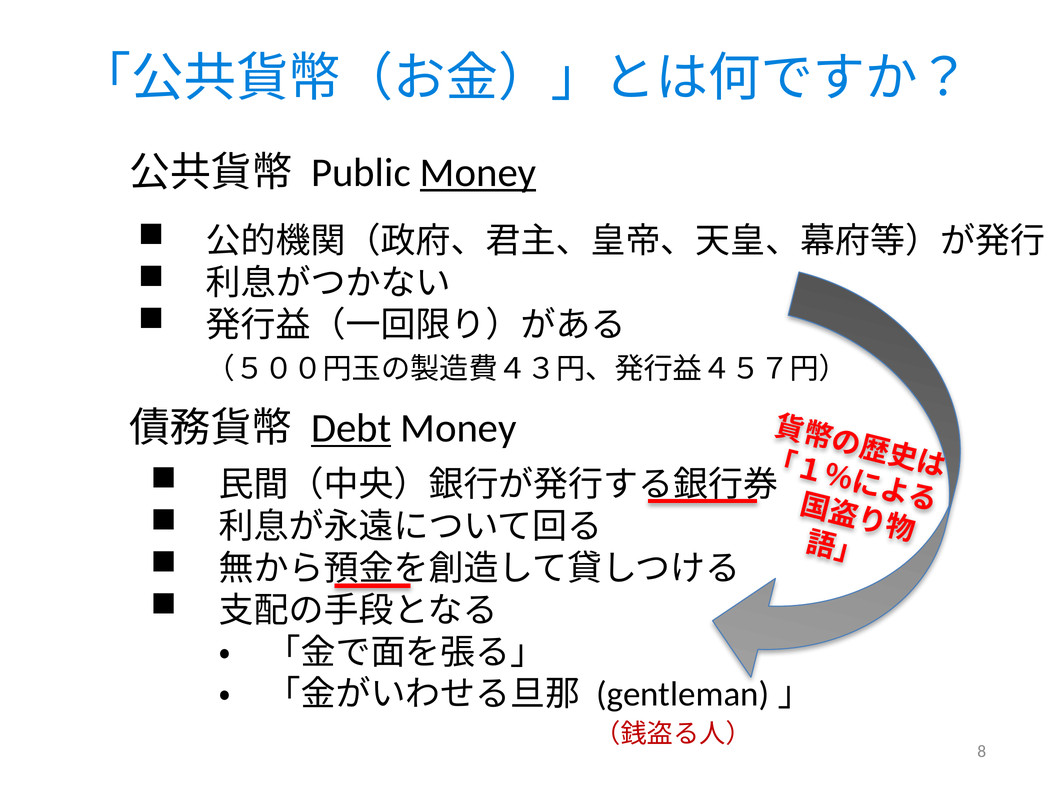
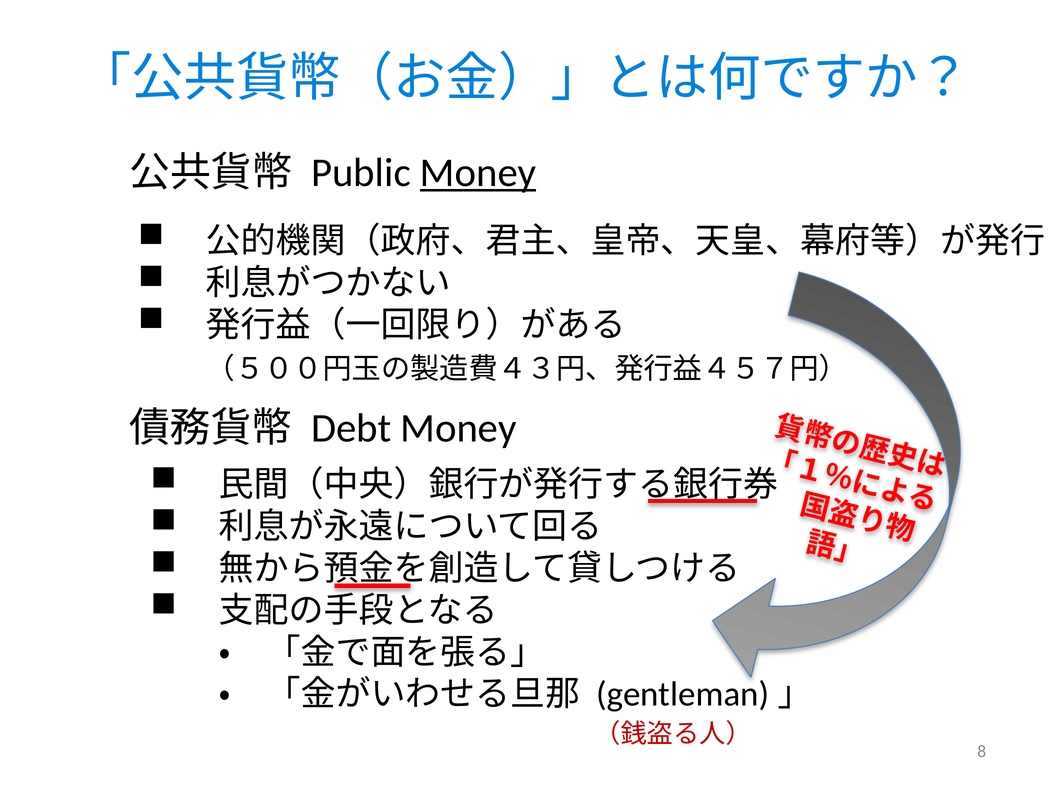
Debt underline: present -> none (351, 428)
